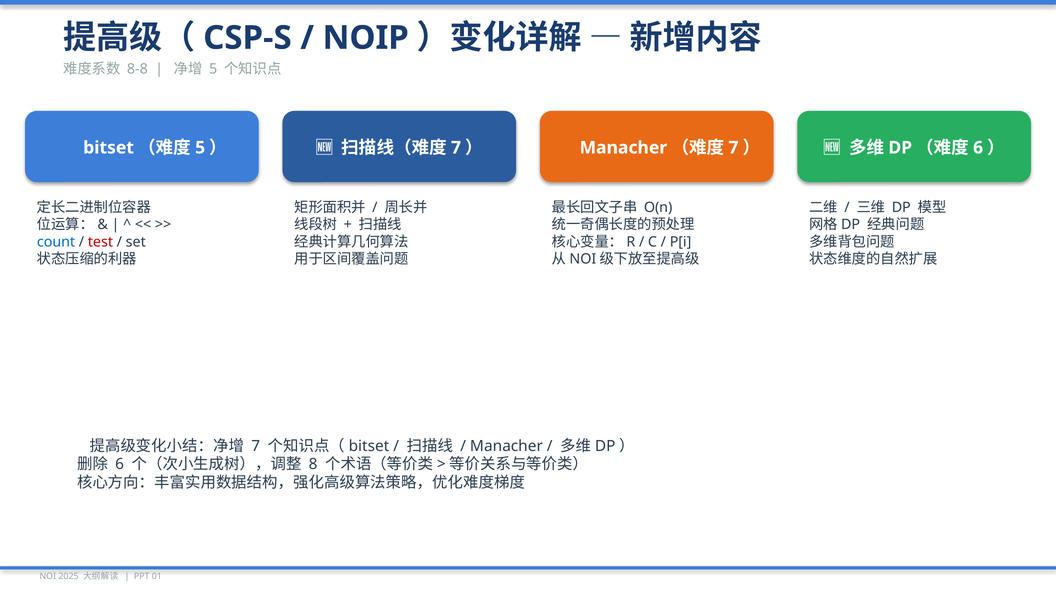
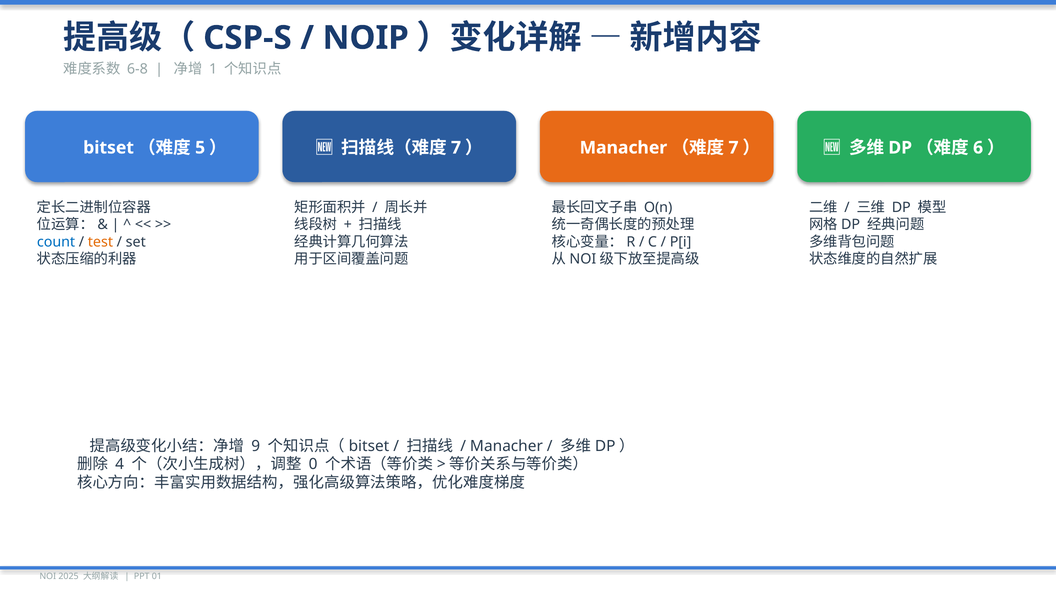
8-8: 8-8 -> 6-8 (137, 69)
5: 5 -> 1 (213, 69)
test colour: red -> orange (100, 242)
7: 7 -> 9 (256, 446)
6: 6 -> 4 (120, 464)
8: 8 -> 0 (313, 464)
